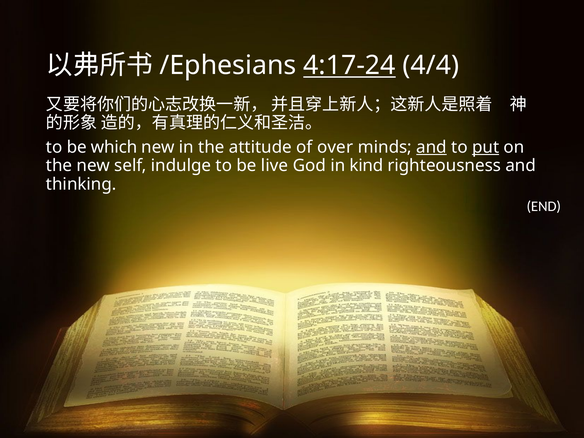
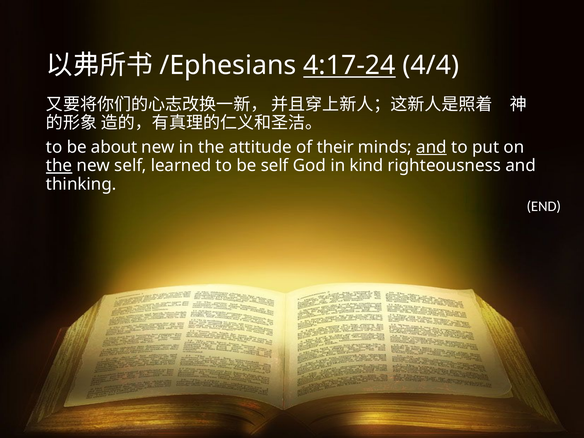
which: which -> about (114, 147)
over: over -> their (335, 147)
put underline: present -> none (486, 147)
the underline: none -> present (59, 166)
indulge: indulge -> learned (181, 166)
be live: live -> self (275, 166)
